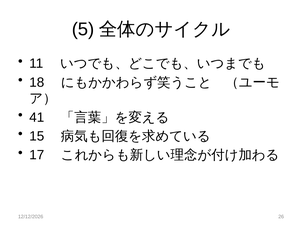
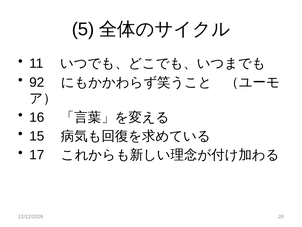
18: 18 -> 92 (37, 82)
41: 41 -> 16 (37, 117)
